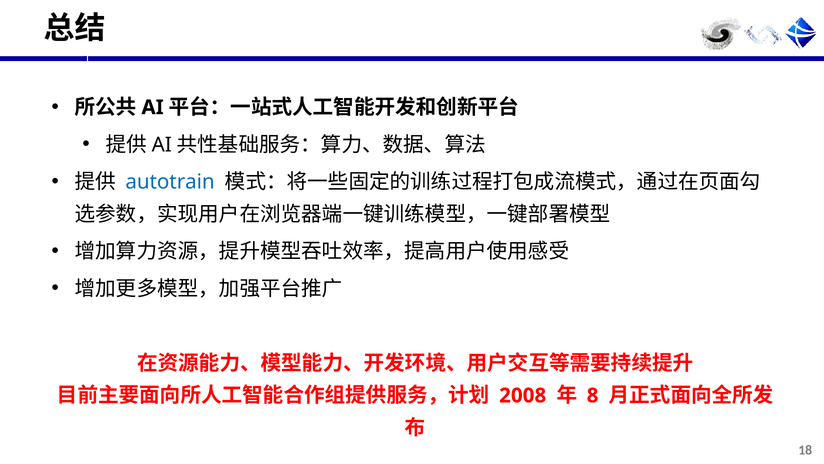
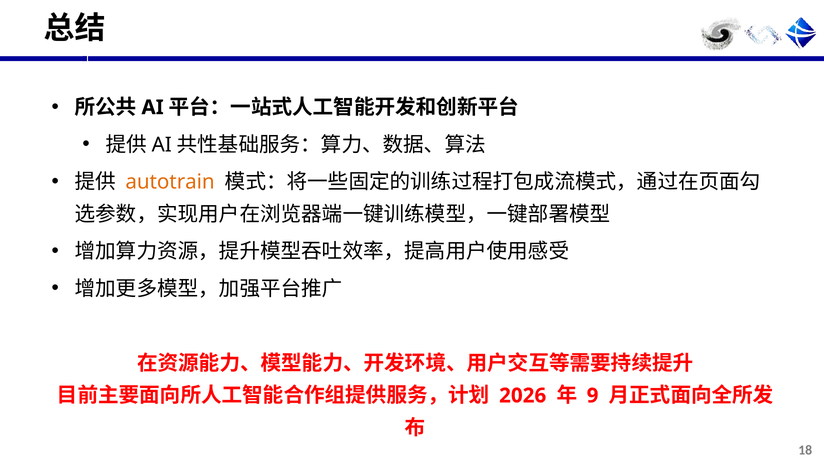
autotrain colour: blue -> orange (170, 182)
2008: 2008 -> 2026 (523, 395)
8: 8 -> 9 (593, 395)
